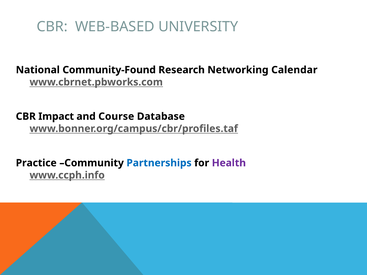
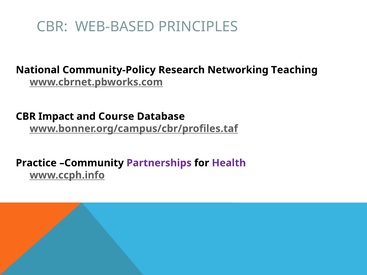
UNIVERSITY: UNIVERSITY -> PRINCIPLES (198, 27)
Community-Found: Community-Found -> Community-Policy (109, 70)
Calendar: Calendar -> Teaching (294, 70)
Partnerships colour: blue -> purple (159, 163)
